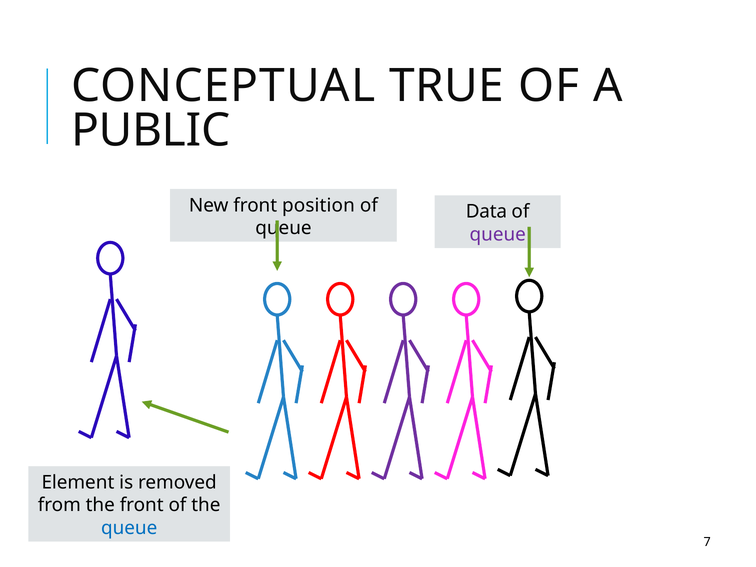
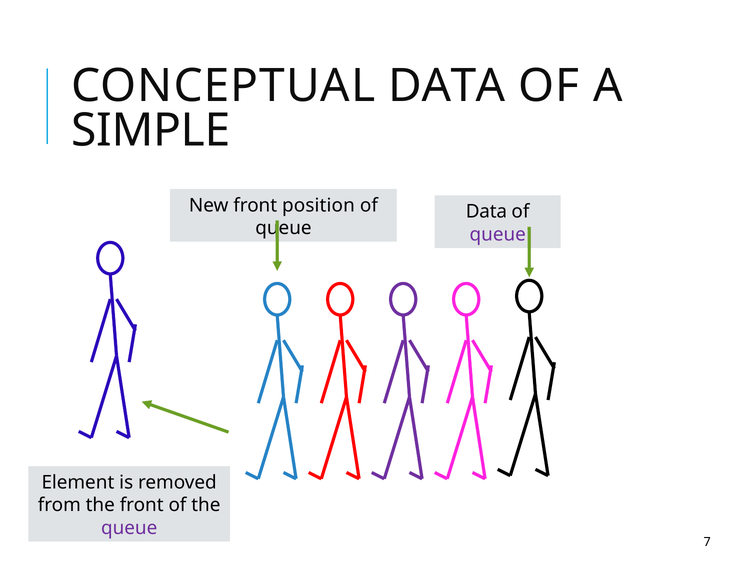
CONCEPTUAL TRUE: TRUE -> DATA (447, 86)
PUBLIC: PUBLIC -> SIMPLE (151, 131)
queue colour: blue -> purple (129, 528)
